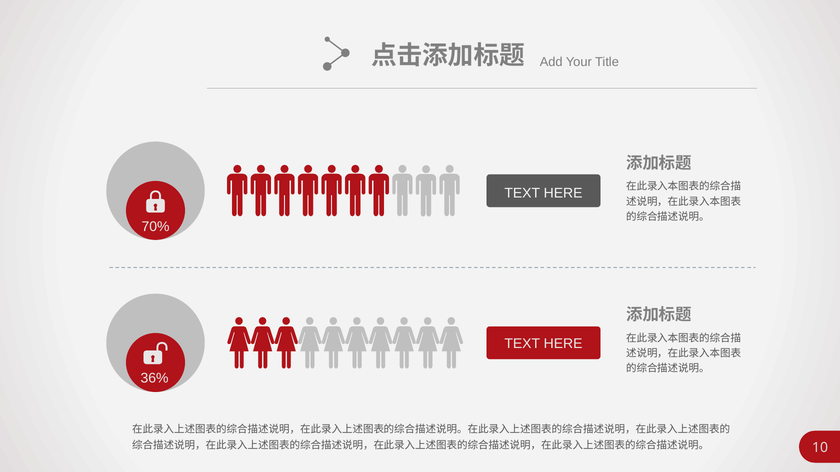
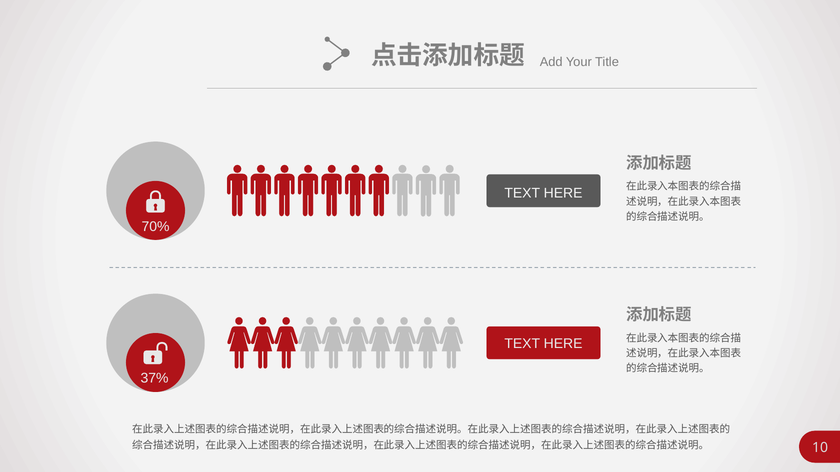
36%: 36% -> 37% (155, 378)
